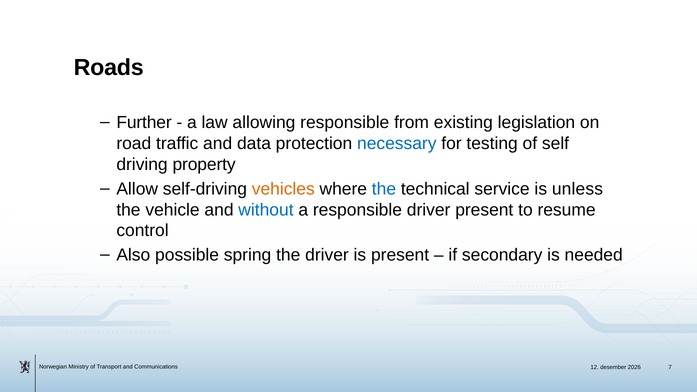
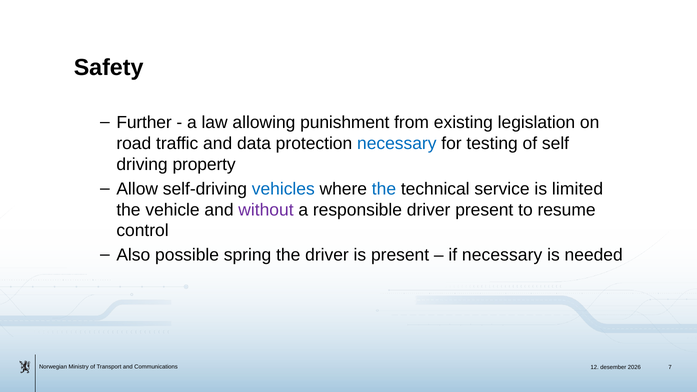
Roads: Roads -> Safety (109, 67)
allowing responsible: responsible -> punishment (345, 123)
vehicles colour: orange -> blue (283, 189)
unless: unless -> limited (577, 189)
without colour: blue -> purple (266, 210)
if secondary: secondary -> necessary (502, 255)
